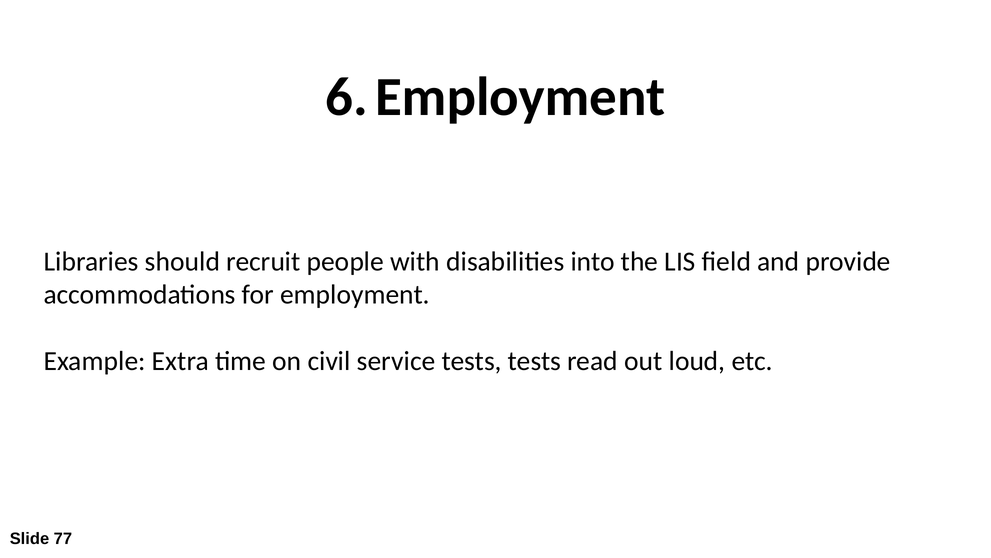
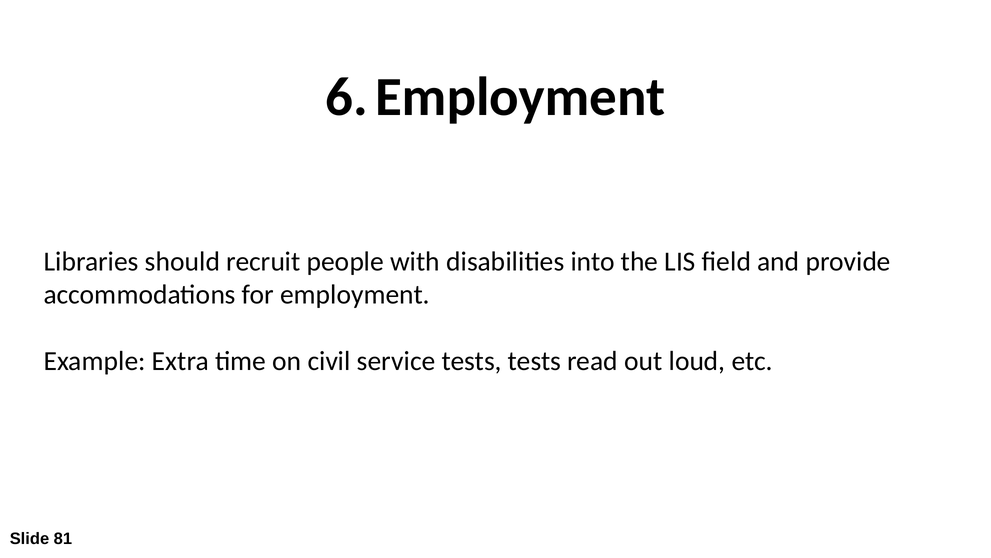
77: 77 -> 81 (63, 538)
